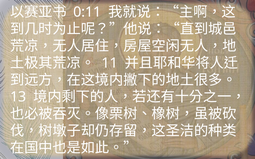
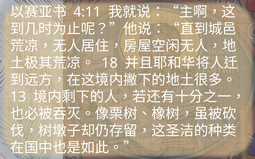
0:11: 0:11 -> 4:11 (87, 12)
11: 11 -> 18 (110, 63)
